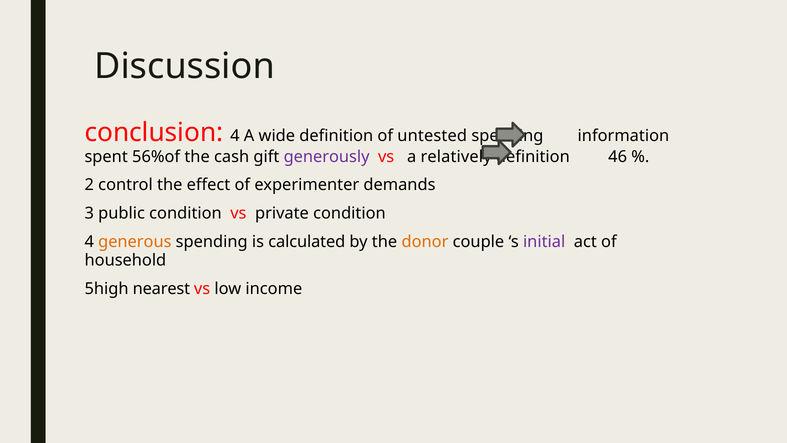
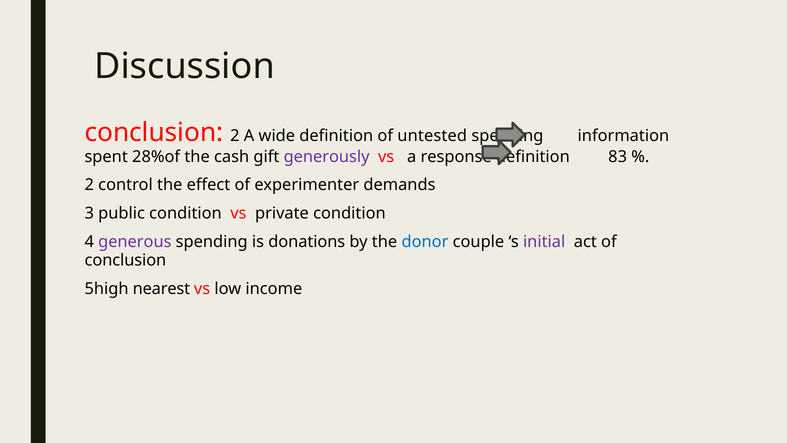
conclusion 4: 4 -> 2 (235, 136)
56%of: 56%of -> 28%of (156, 156)
relatively: relatively -> response (456, 156)
46: 46 -> 83 (618, 156)
generous colour: orange -> purple (135, 242)
calculated: calculated -> donations (307, 242)
donor colour: orange -> blue (425, 242)
household: household -> conclusion (125, 260)
